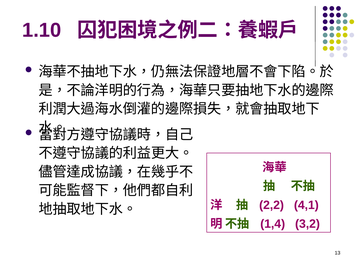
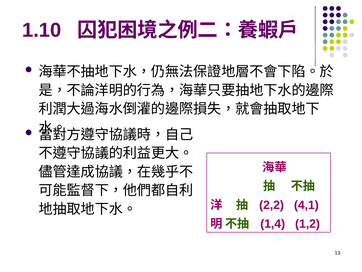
3,2: 3,2 -> 1,2 (308, 224)
